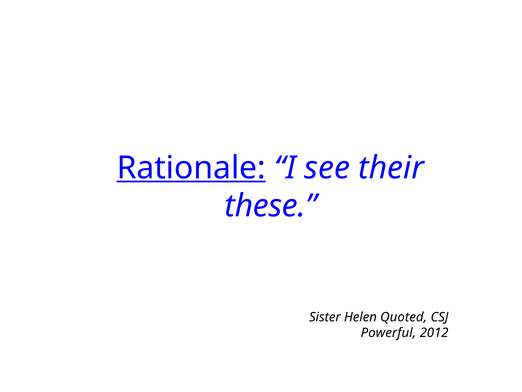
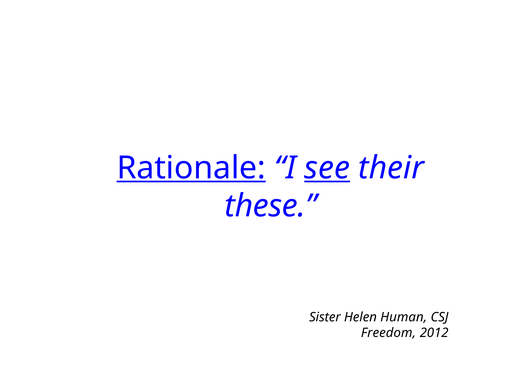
see underline: none -> present (327, 168)
Quoted: Quoted -> Human (404, 317)
Powerful: Powerful -> Freedom (388, 332)
